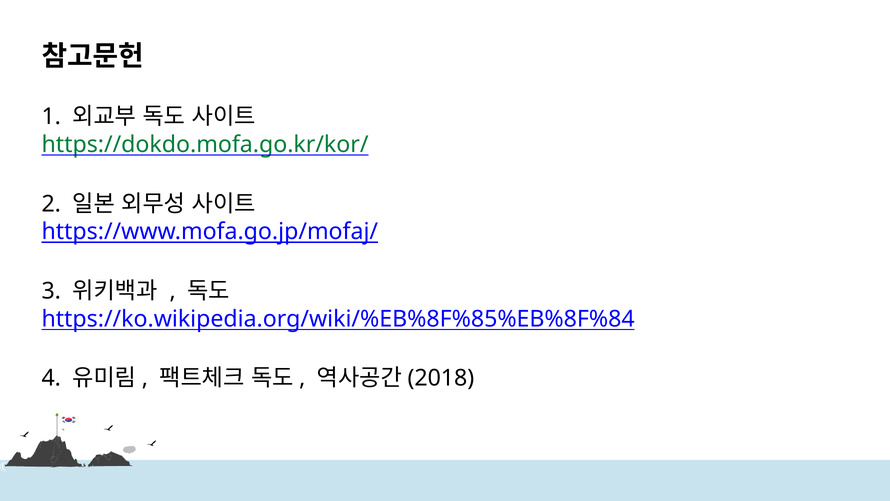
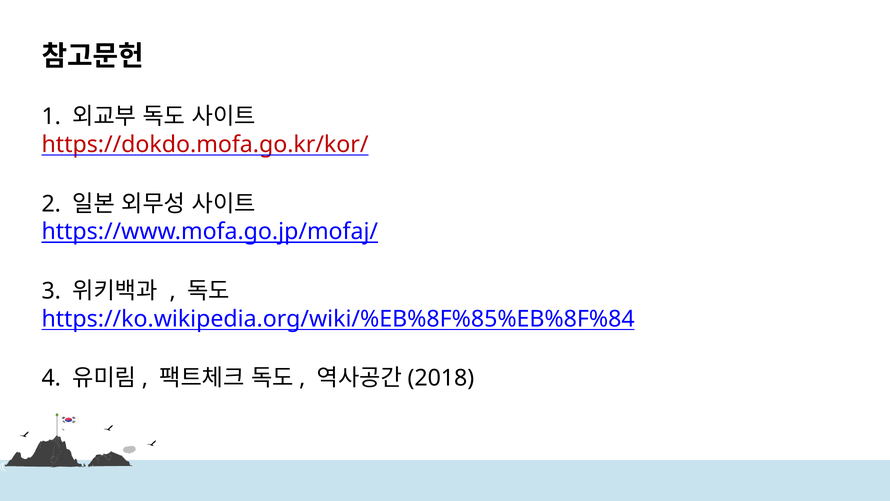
https://dokdo.mofa.go.kr/kor/ colour: green -> red (205, 144)
